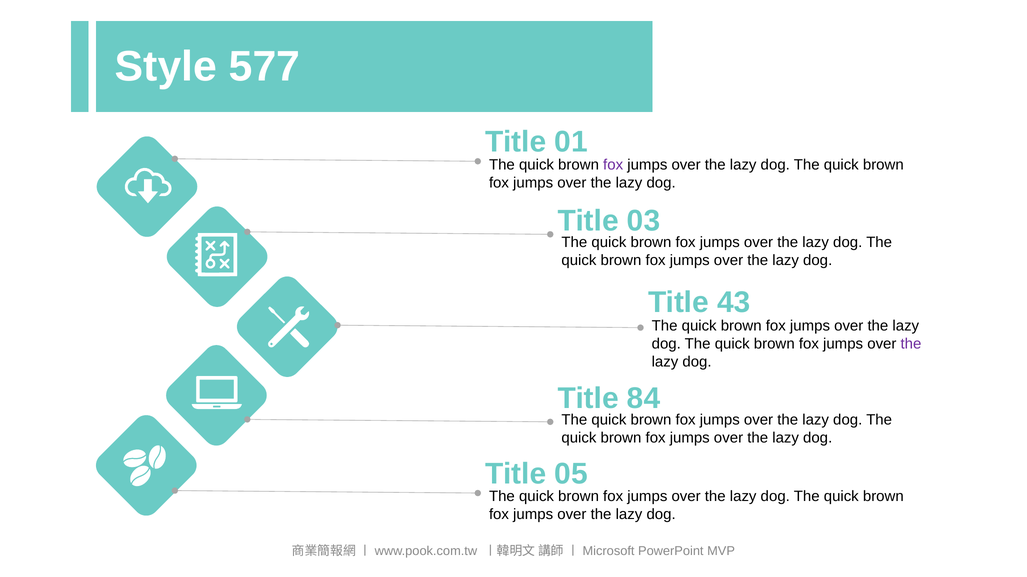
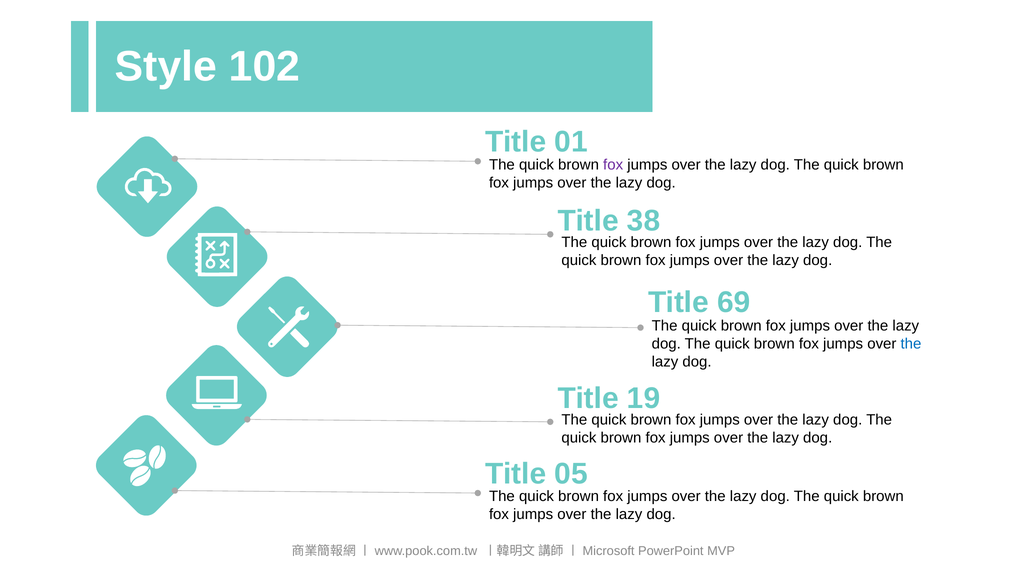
577: 577 -> 102 (264, 67)
03: 03 -> 38 (644, 221)
43: 43 -> 69 (734, 303)
the colour: purple -> blue (911, 344)
84: 84 -> 19 (644, 399)
